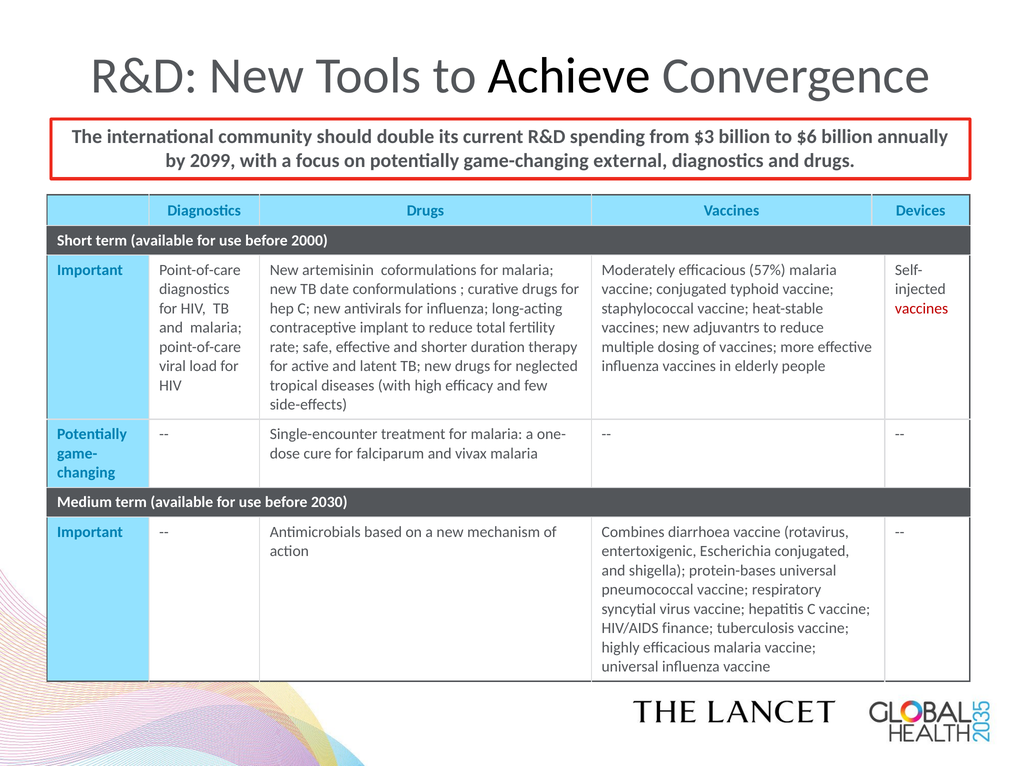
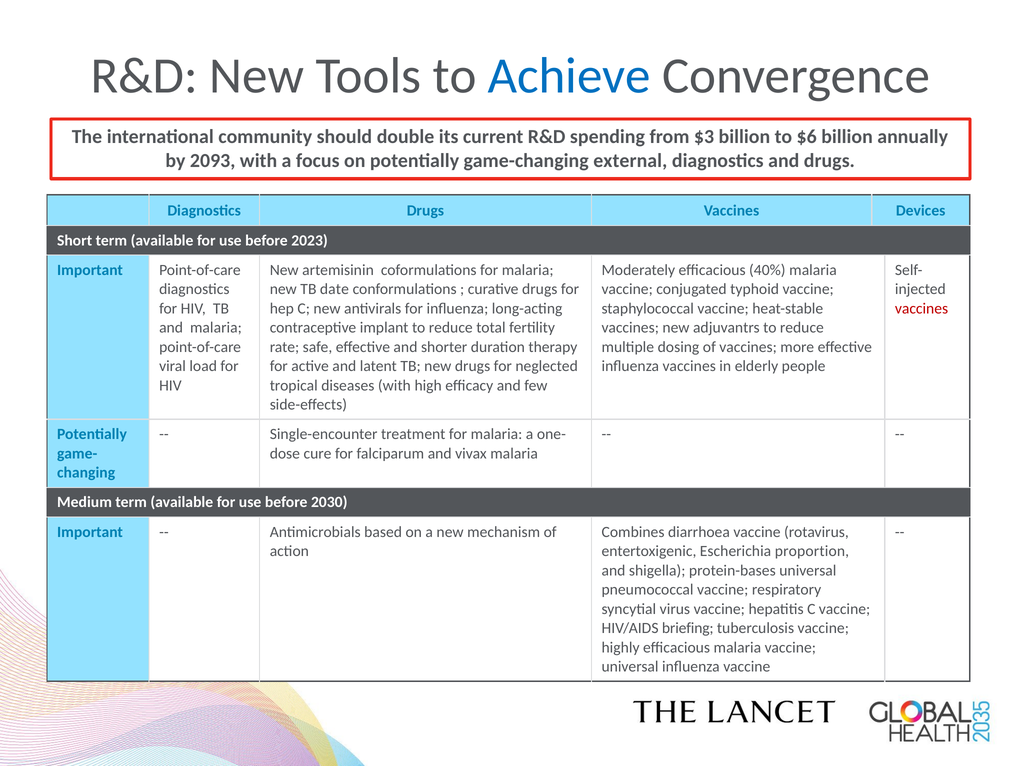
Achieve colour: black -> blue (569, 76)
2099: 2099 -> 2093 (213, 161)
2000: 2000 -> 2023 (310, 240)
57%: 57% -> 40% (767, 270)
Escherichia conjugated: conjugated -> proportion (812, 551)
finance: finance -> briefing (688, 628)
